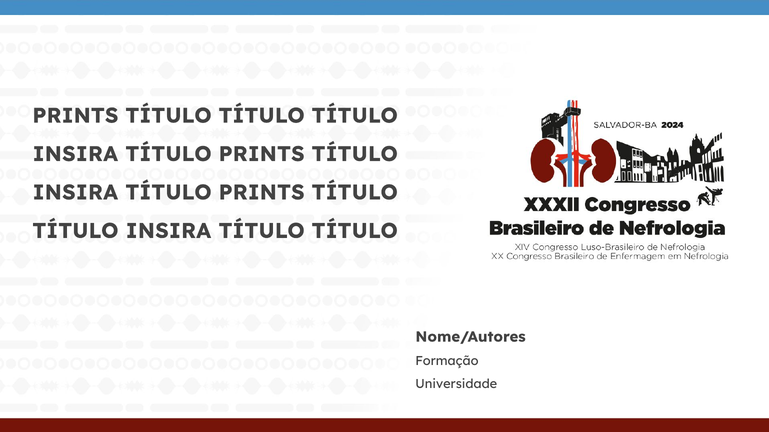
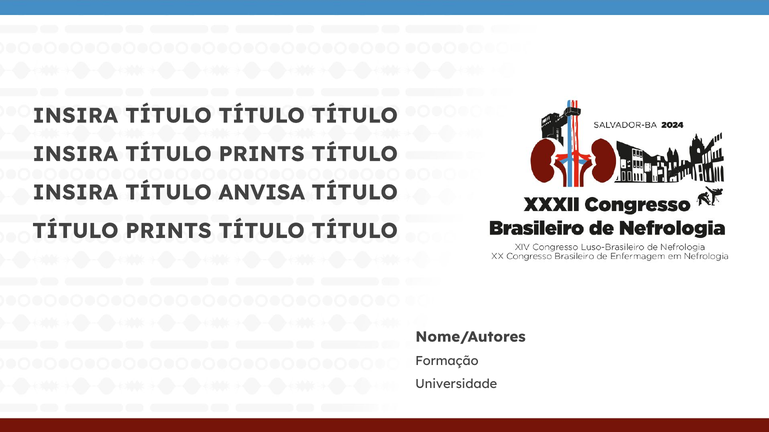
PRINTS: PRINTS -> INSIRA (75, 116)
PRINTS: PRINTS -> ANVISA (262, 193)
INSIRA: INSIRA -> PRINTS (168, 231)
